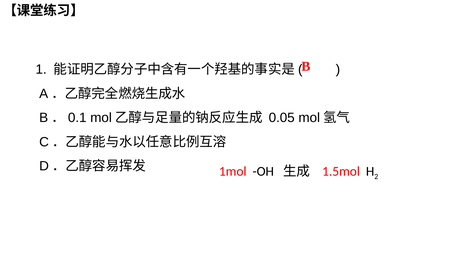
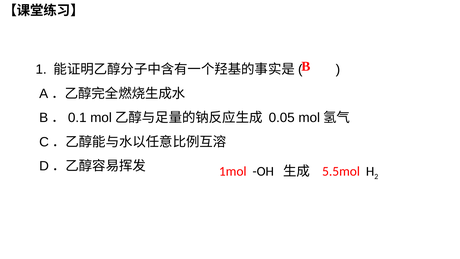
1.5mol: 1.5mol -> 5.5mol (341, 171)
